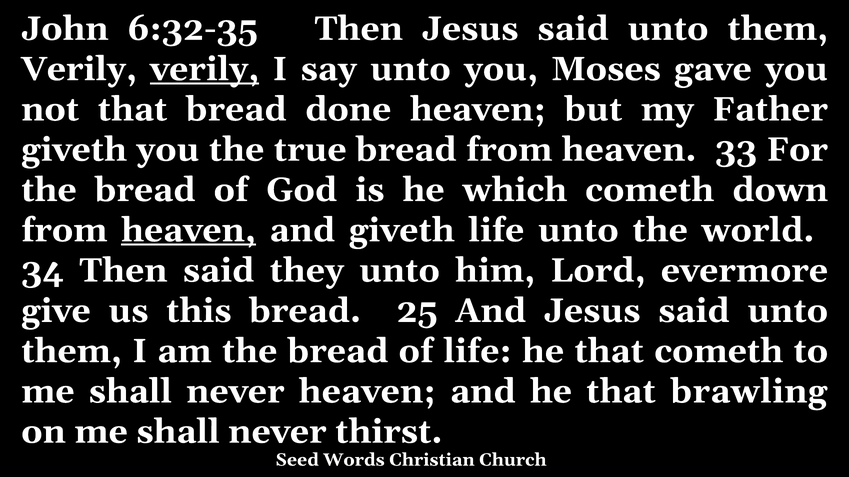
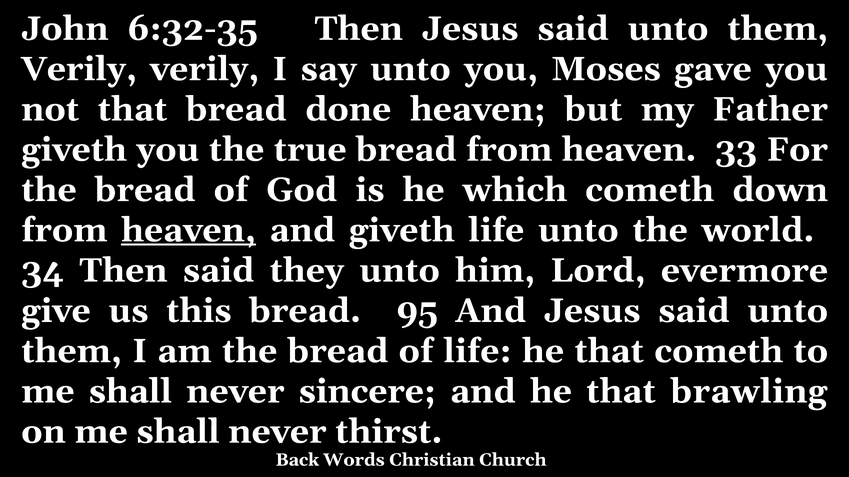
verily underline: present -> none (205, 69)
25: 25 -> 95 (417, 311)
never heaven: heaven -> sincere (367, 392)
Seed: Seed -> Back (297, 460)
